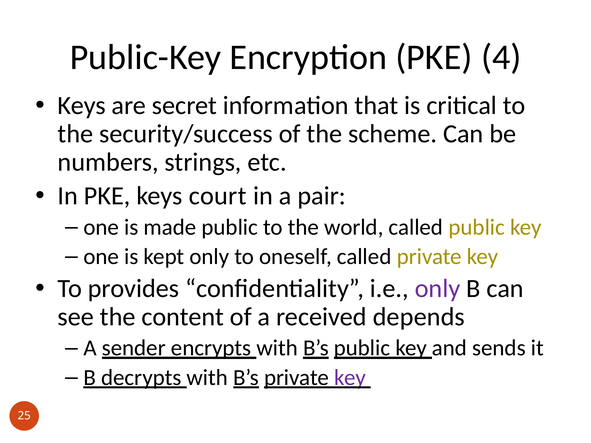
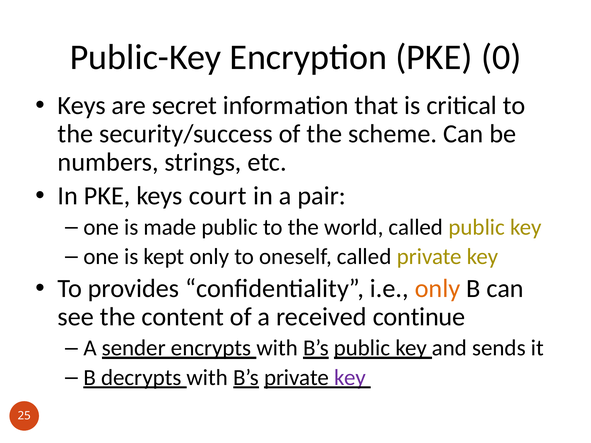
4: 4 -> 0 (501, 57)
only colour: purple -> orange (438, 289)
depends: depends -> continue (419, 317)
